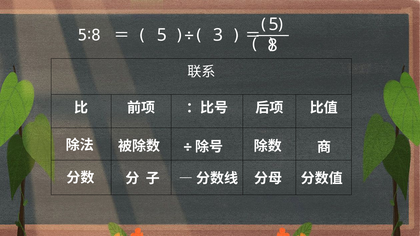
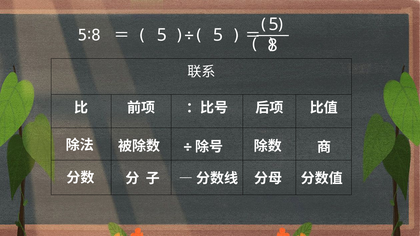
3: 3 -> 5 (218, 35)
